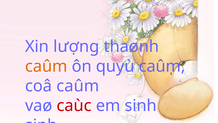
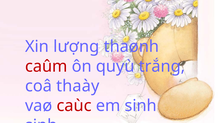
caûm colour: orange -> red (46, 66)
quyù caûm: caûm -> trắng (162, 66)
coâ caûm: caûm -> thaày (78, 86)
